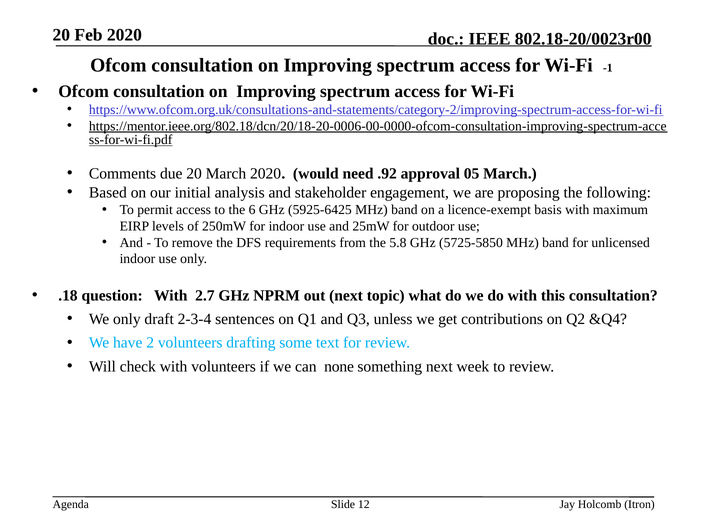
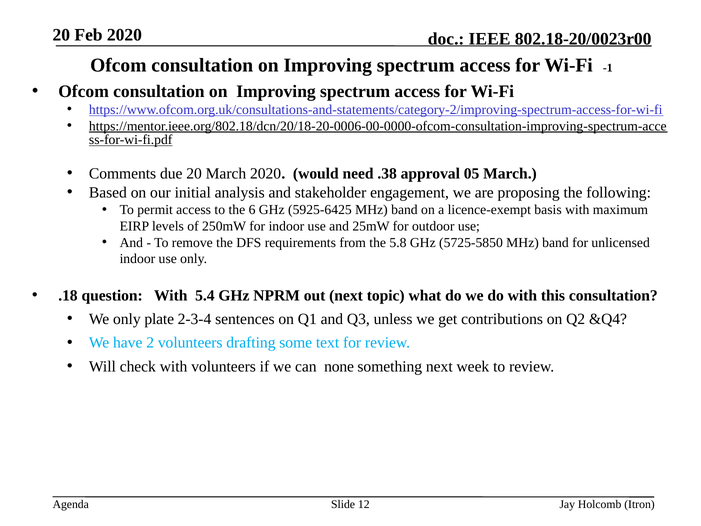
.92: .92 -> .38 (387, 174)
2.7: 2.7 -> 5.4 (205, 296)
draft: draft -> plate (159, 319)
